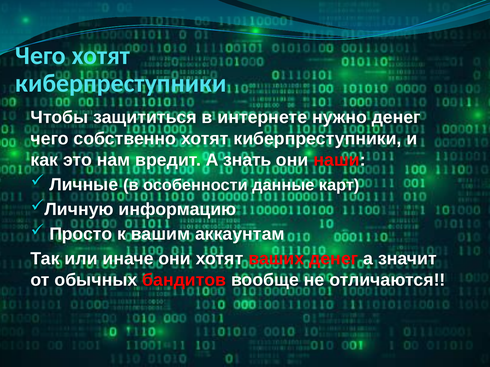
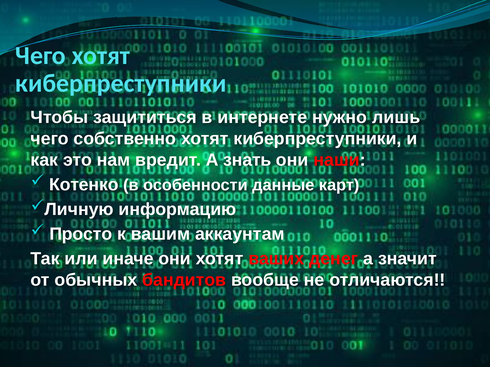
нужно денег: денег -> лишь (396, 118)
Личные: Личные -> Котенко (84, 185)
